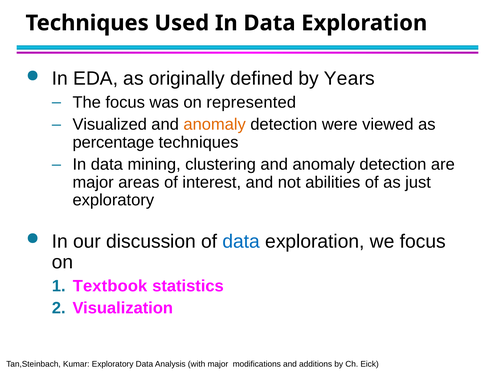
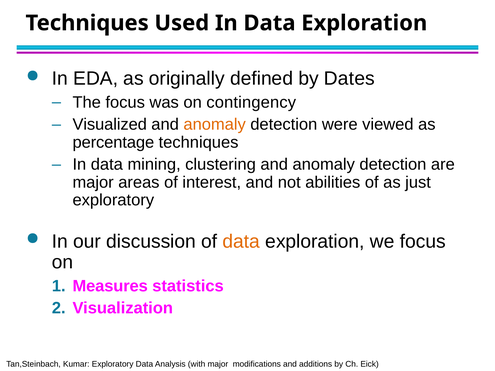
Years: Years -> Dates (349, 79)
represented: represented -> contingency (251, 102)
data colour: blue -> orange (241, 242)
Textbook: Textbook -> Measures (110, 286)
